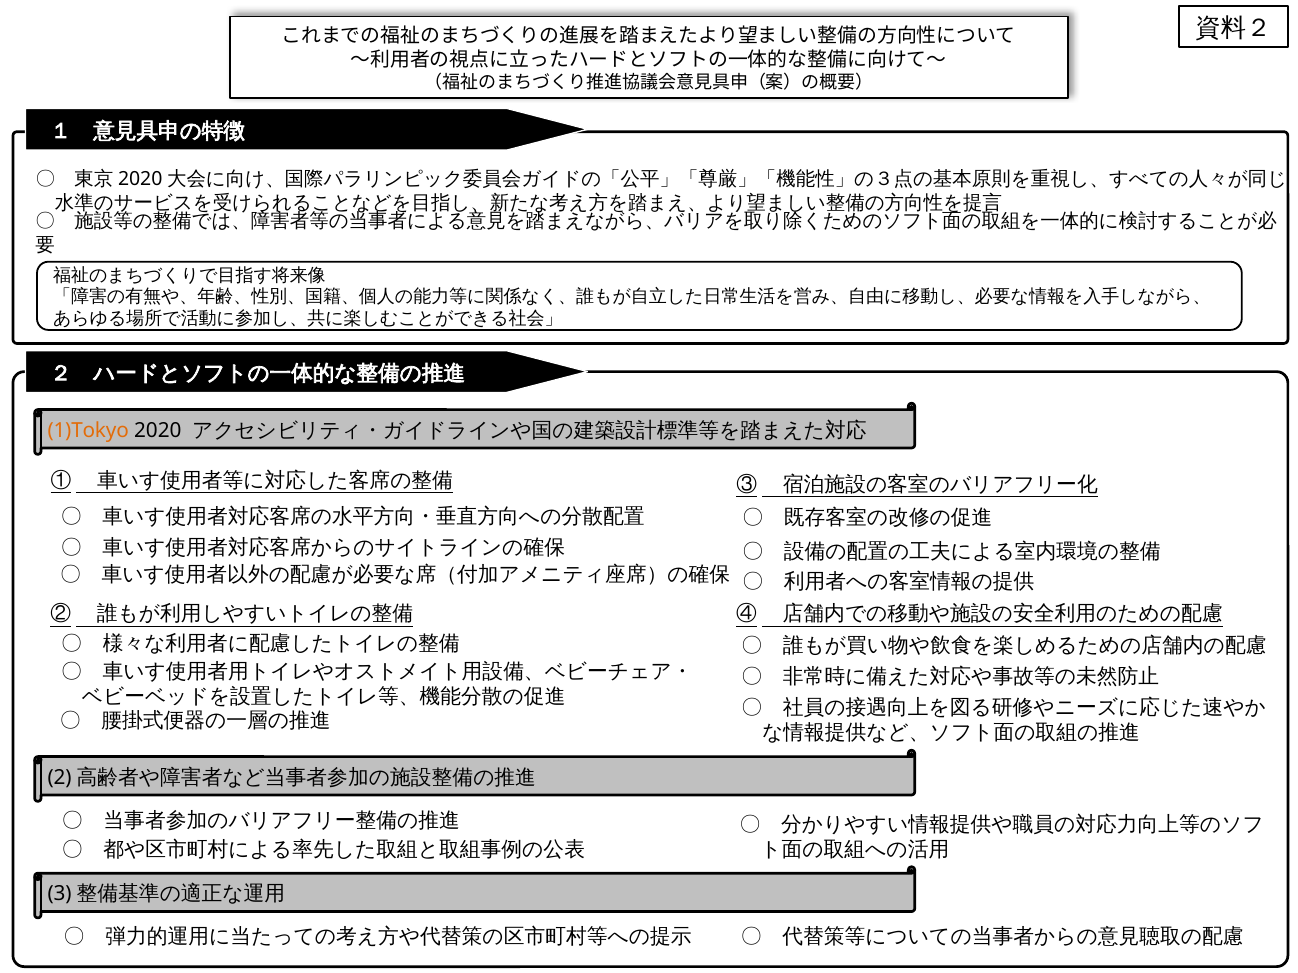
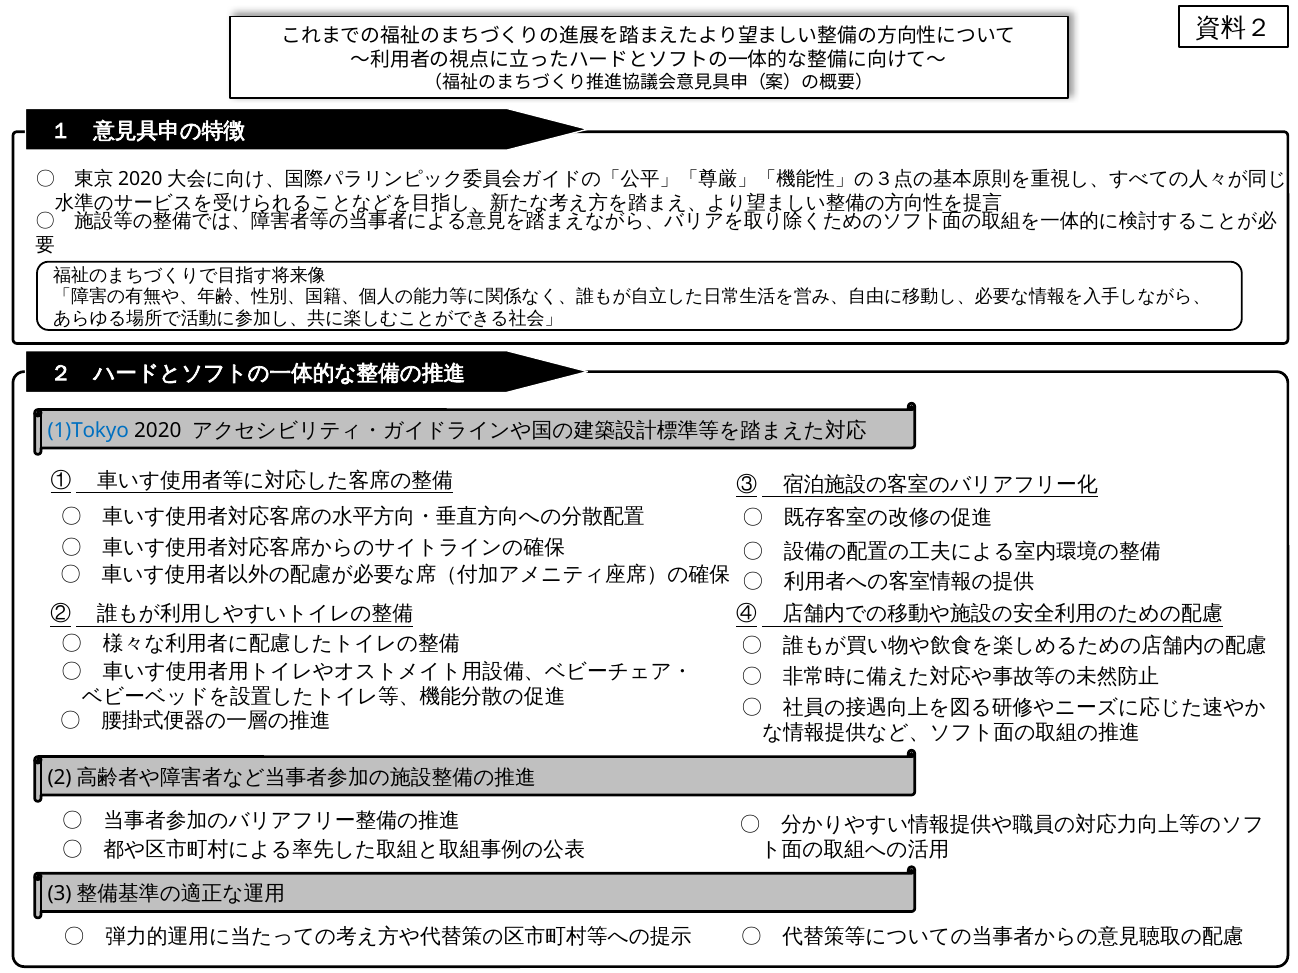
1)Tokyo colour: orange -> blue (88, 430)
